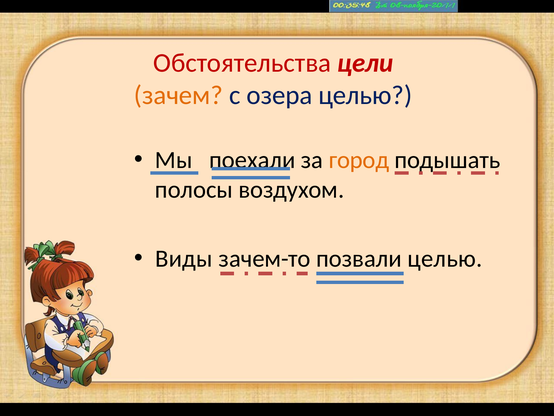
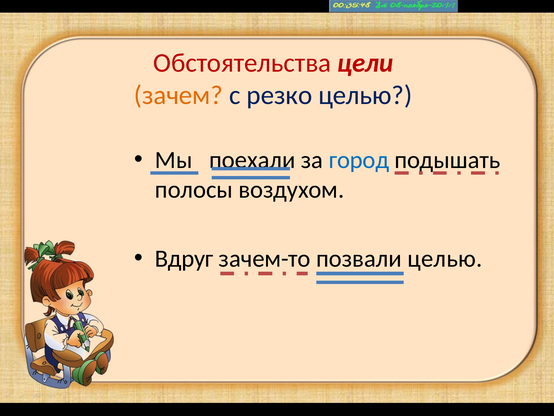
озера: озера -> резко (279, 95)
город colour: orange -> blue (359, 160)
Виды: Виды -> Вдруг (184, 258)
